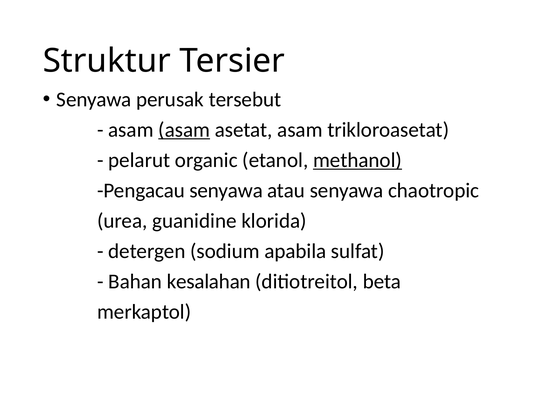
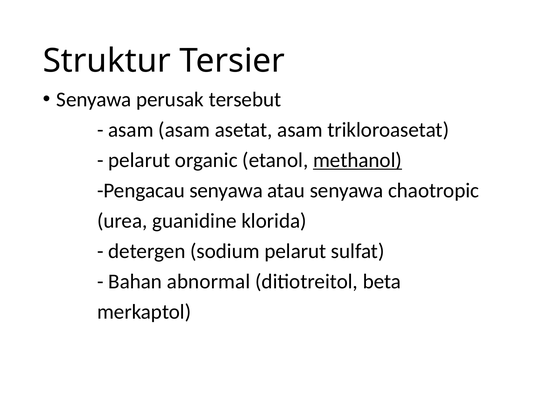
asam underline: present -> none (184, 130)
sodium apabila: apabila -> pelarut (295, 251)
kesalahan: kesalahan -> abnormal (209, 282)
